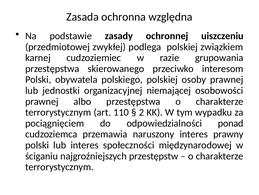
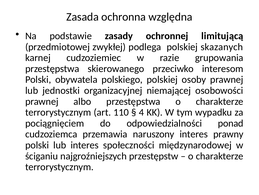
uiszczeniu: uiszczeniu -> limitującą (222, 36)
związkiem: związkiem -> skazanych (222, 47)
2: 2 -> 4 (141, 112)
